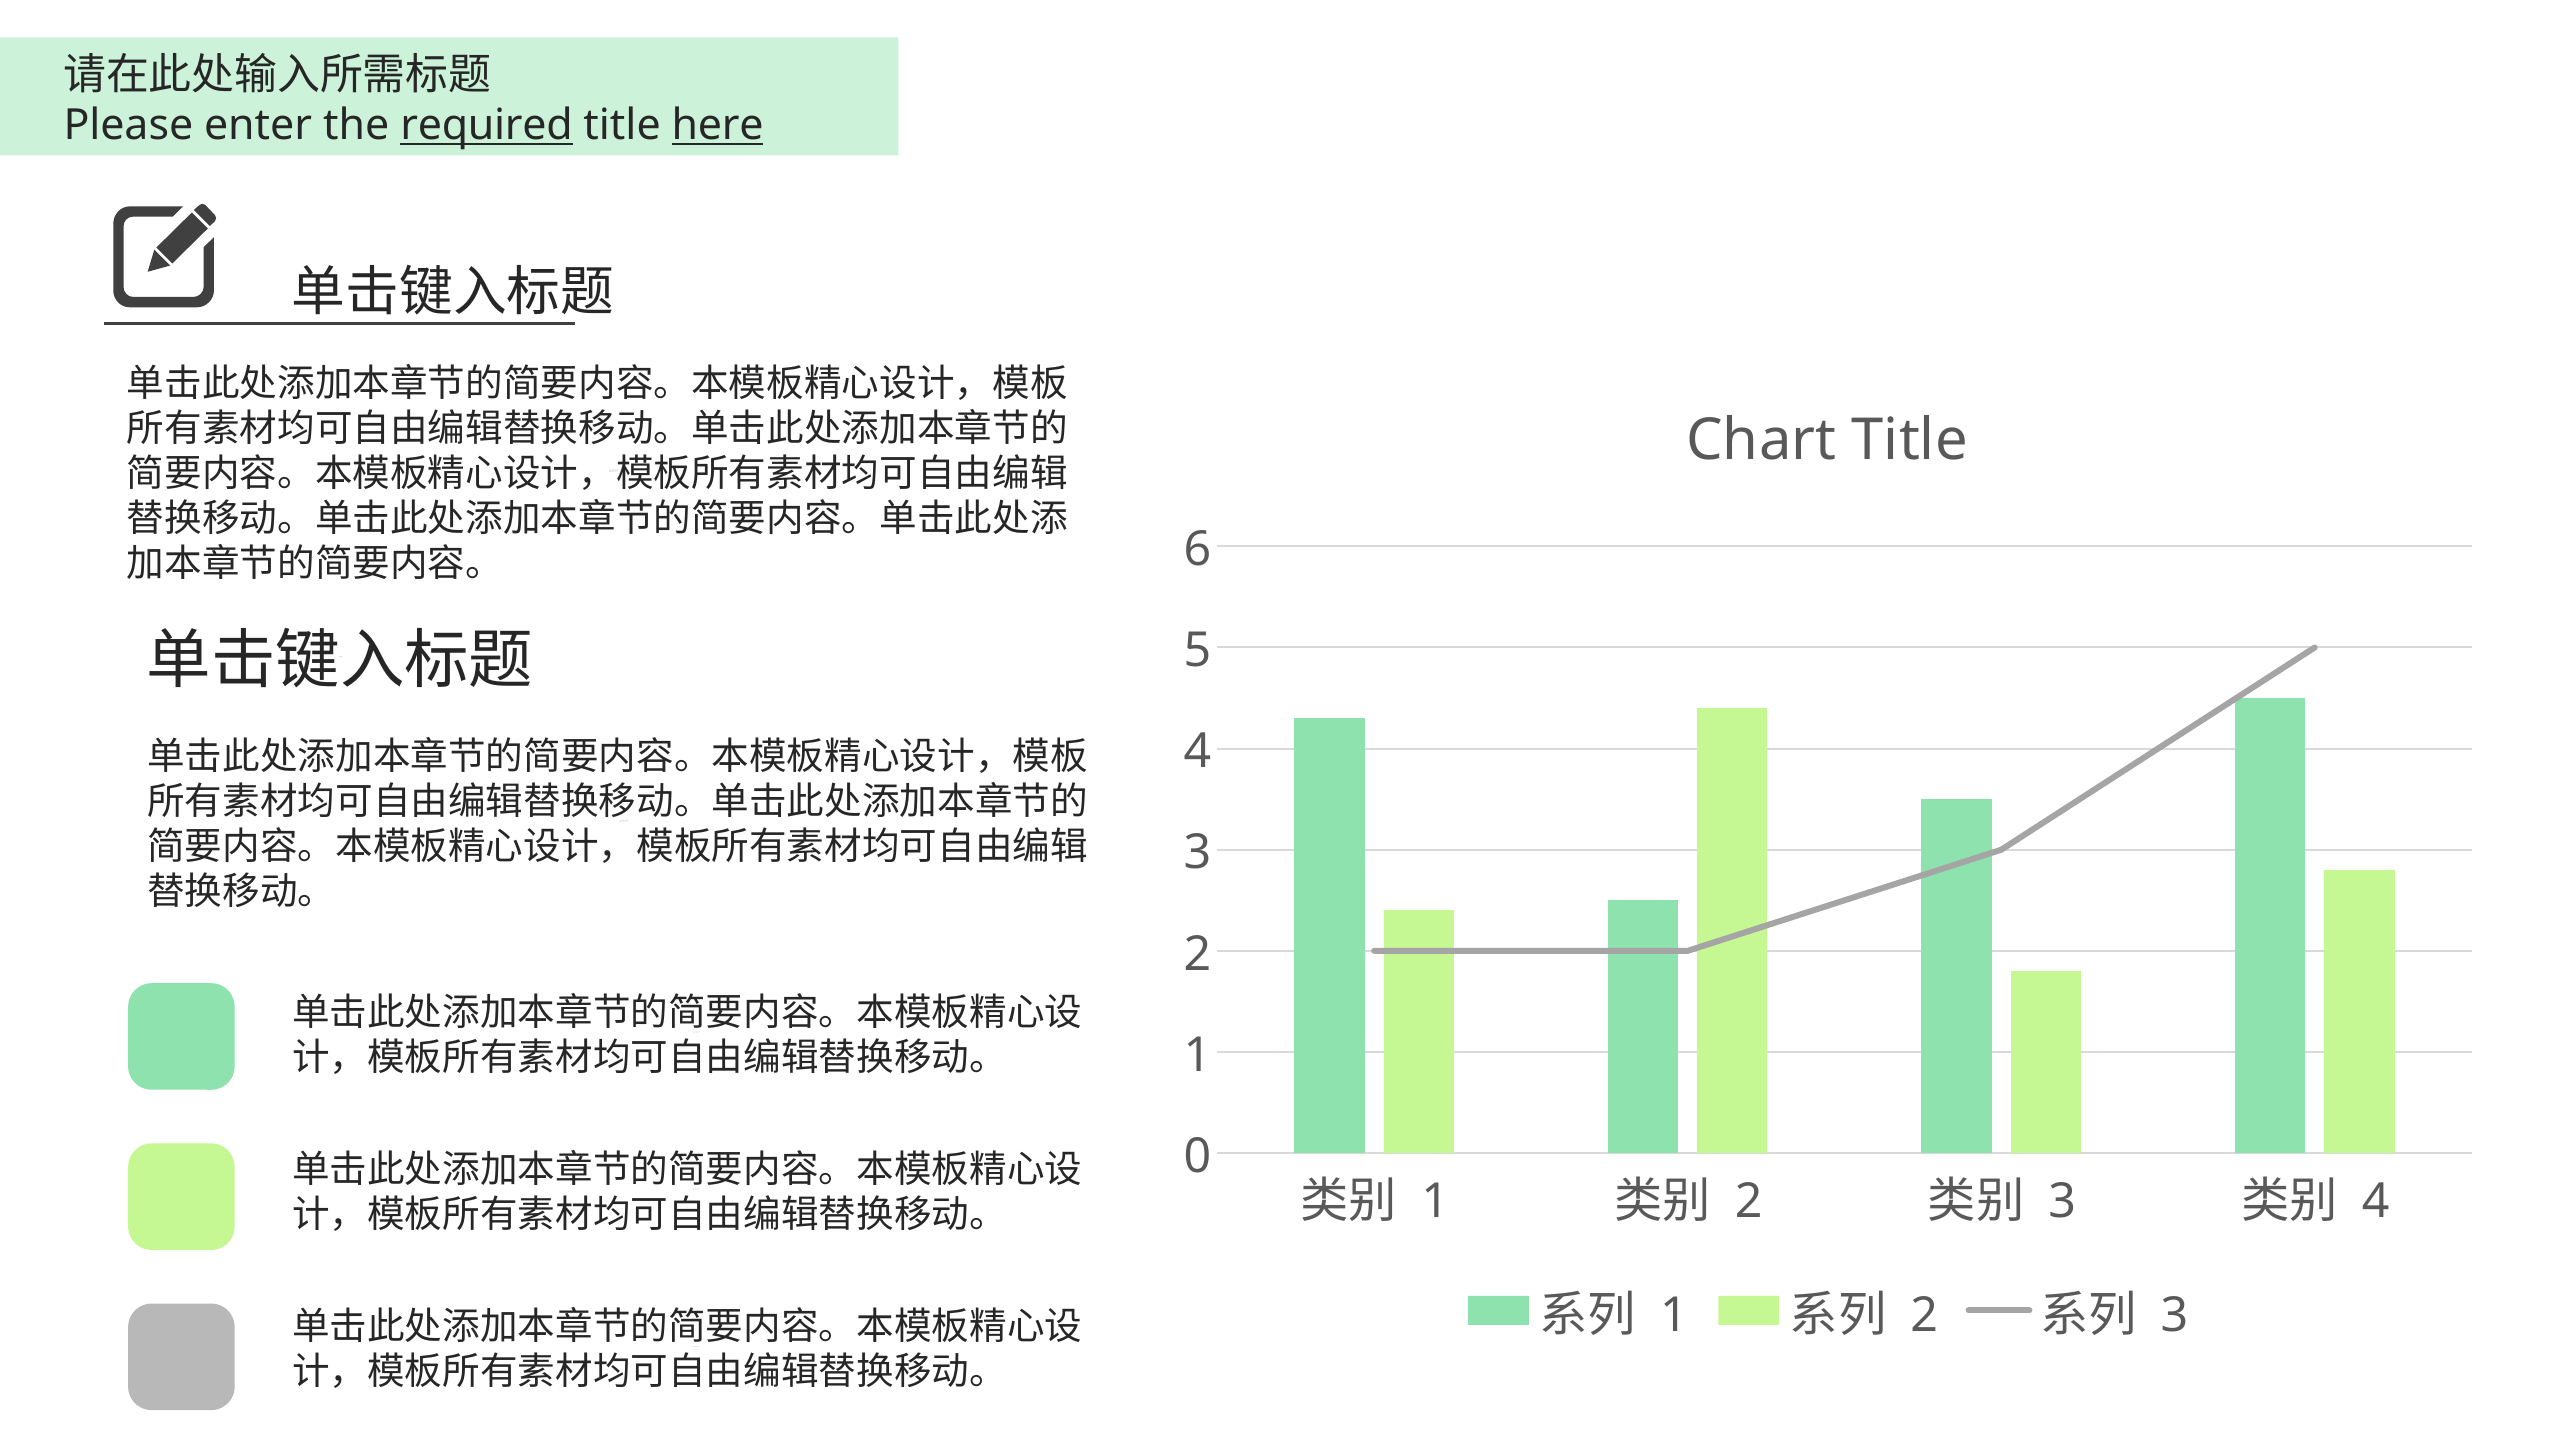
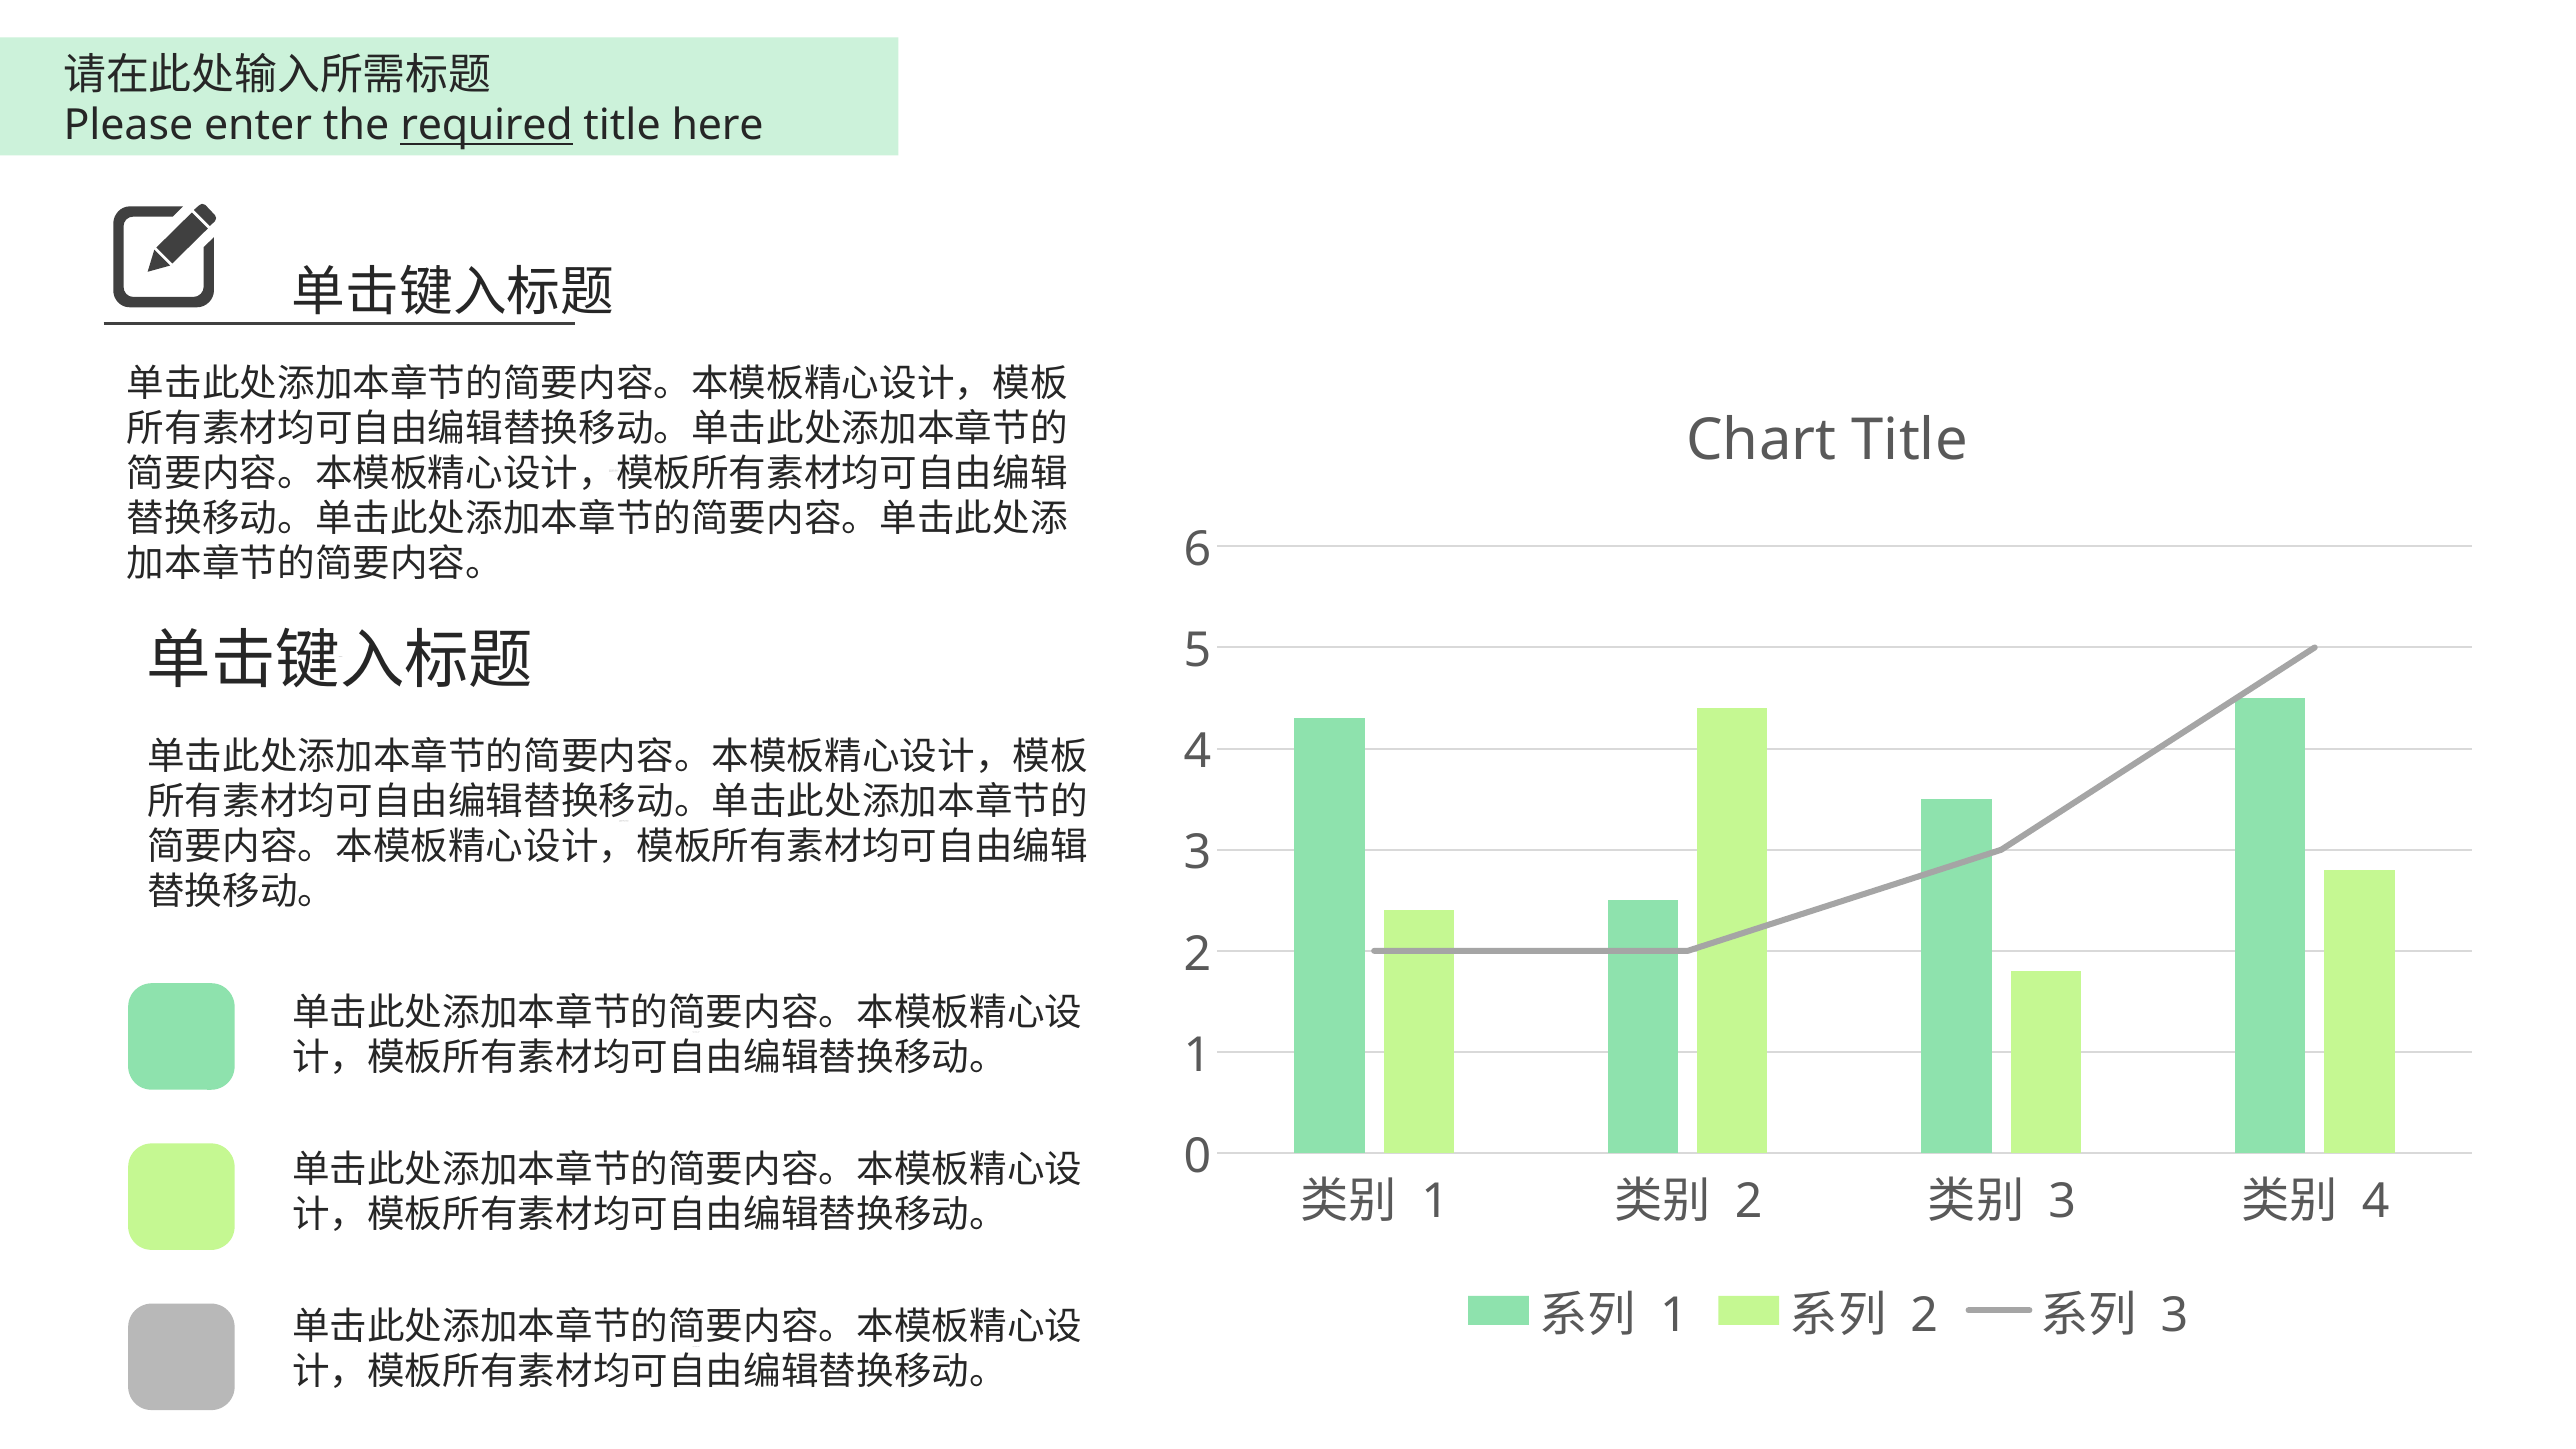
here underline: present -> none (718, 126)
